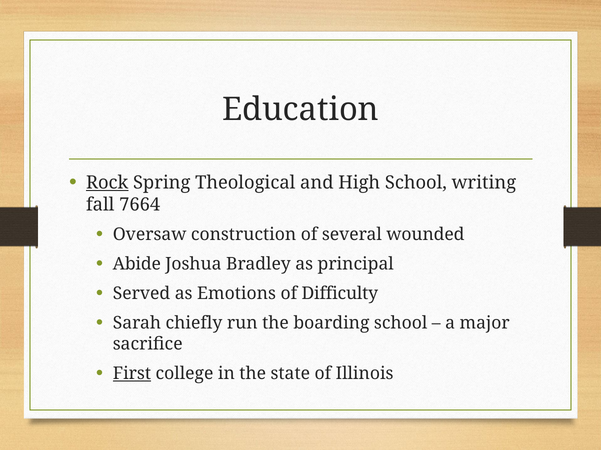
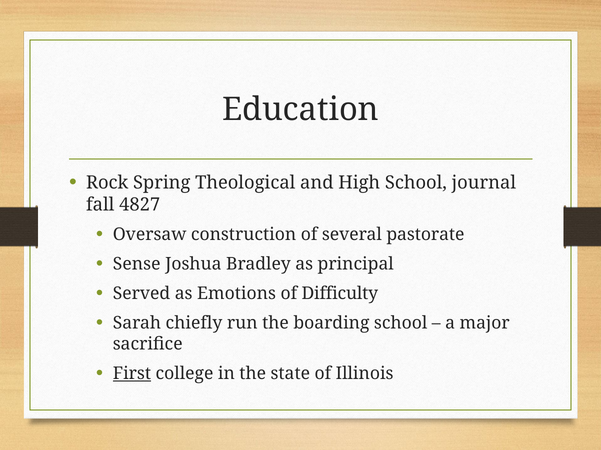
Rock underline: present -> none (107, 183)
writing: writing -> journal (484, 183)
7664: 7664 -> 4827 (140, 205)
wounded: wounded -> pastorate (425, 235)
Abide: Abide -> Sense (137, 265)
